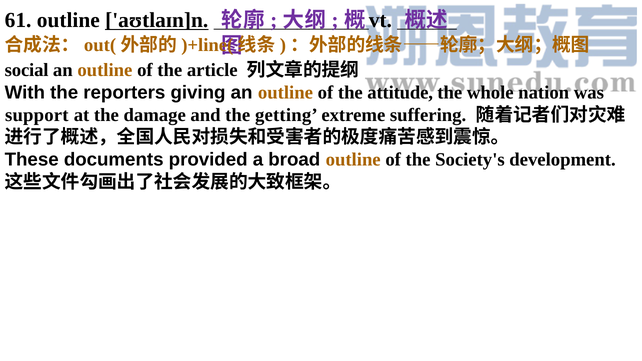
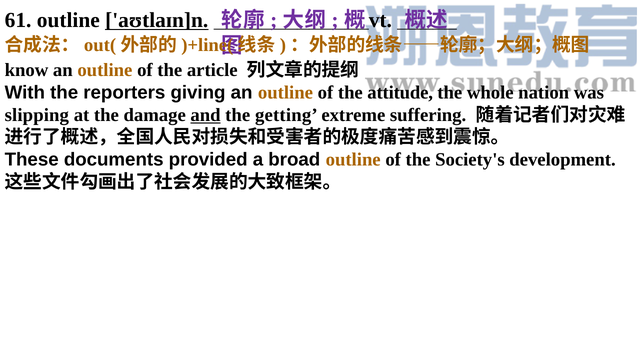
social: social -> know (27, 70)
support: support -> slipping (37, 115)
and underline: none -> present (206, 115)
